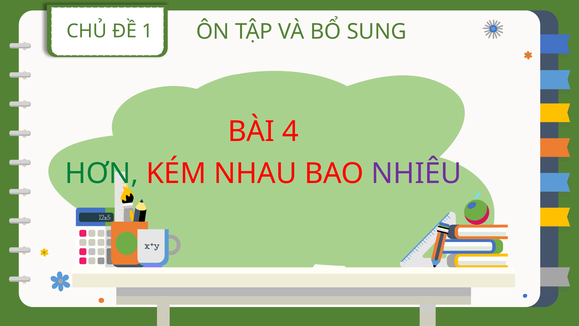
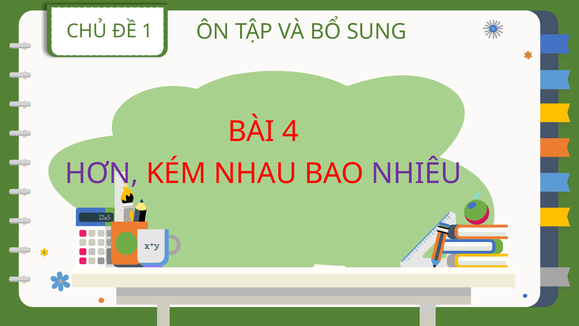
HƠN colour: green -> purple (102, 173)
